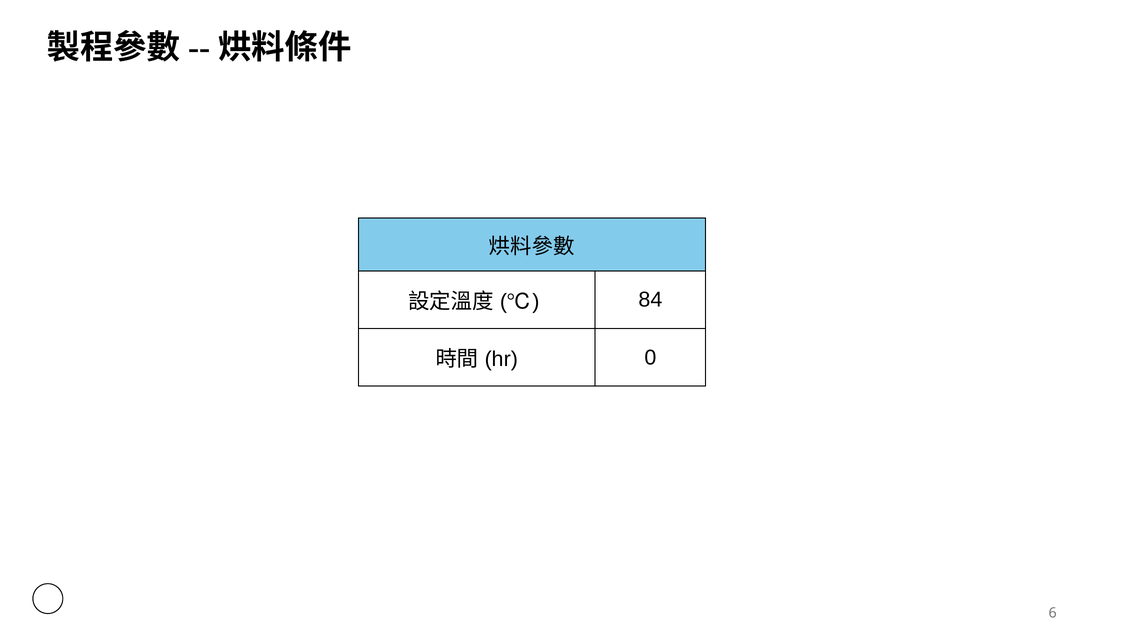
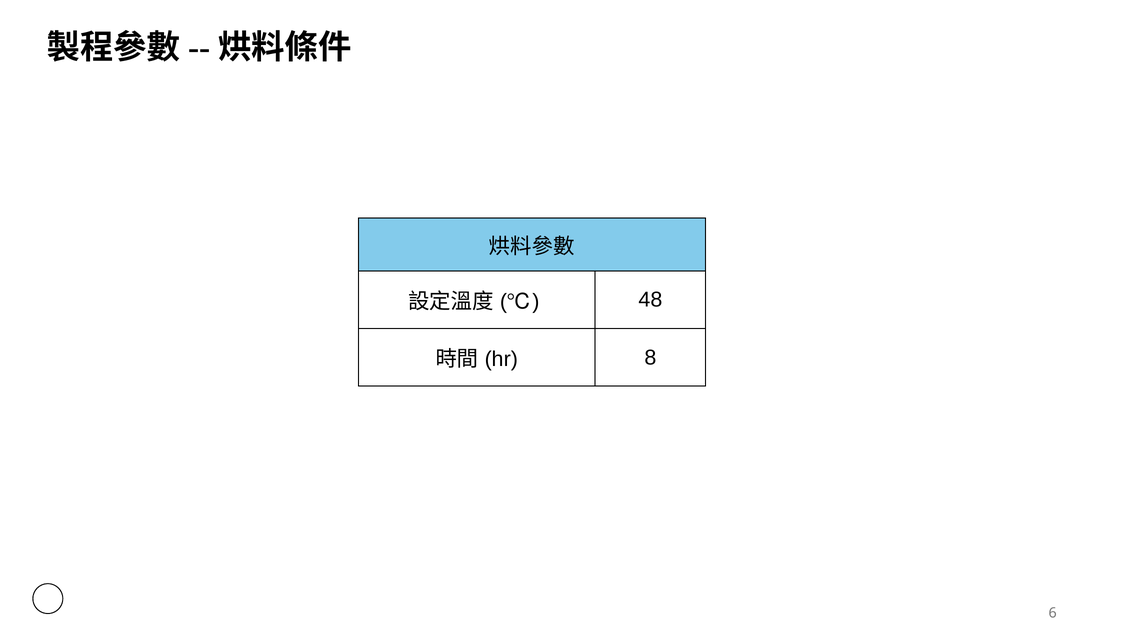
84: 84 -> 48 (650, 300)
0: 0 -> 8 (650, 358)
